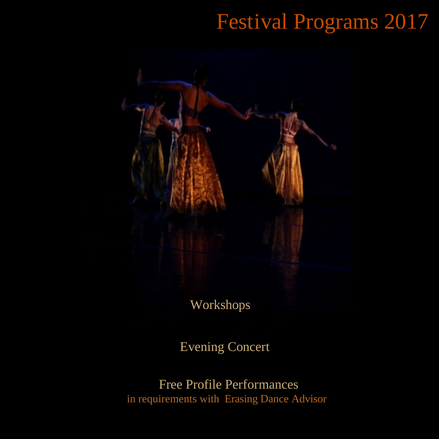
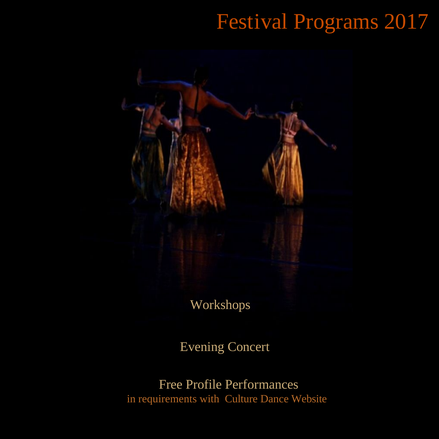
Erasing: Erasing -> Culture (241, 399)
Advisor: Advisor -> Website (309, 399)
